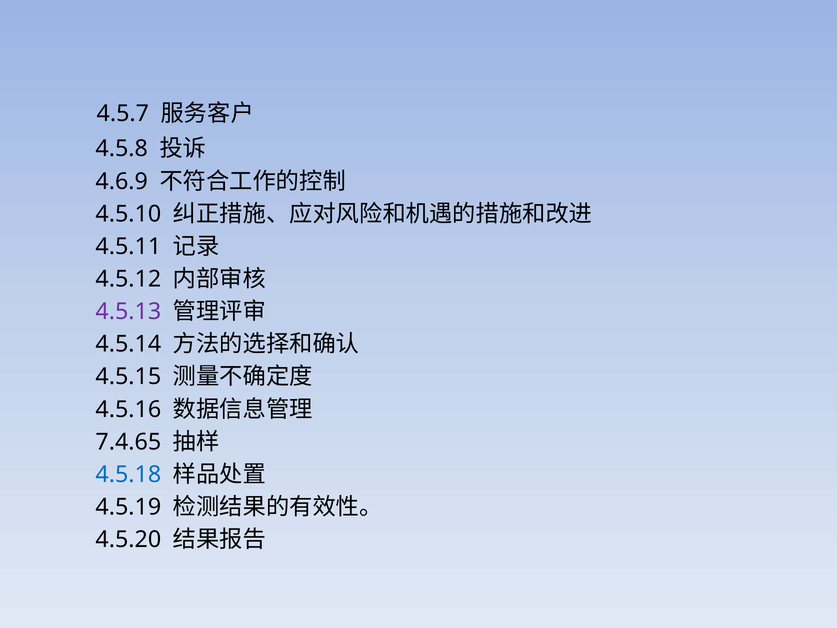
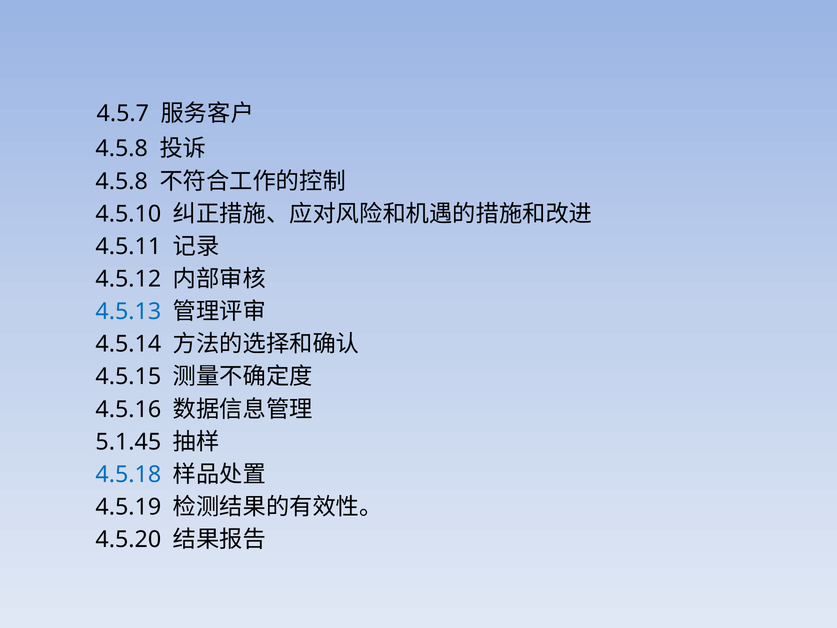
4.6.9: 4.6.9 -> 4.5.8 (122, 181)
4.5.13 colour: purple -> blue (128, 312)
7.4.65: 7.4.65 -> 5.1.45 (128, 442)
